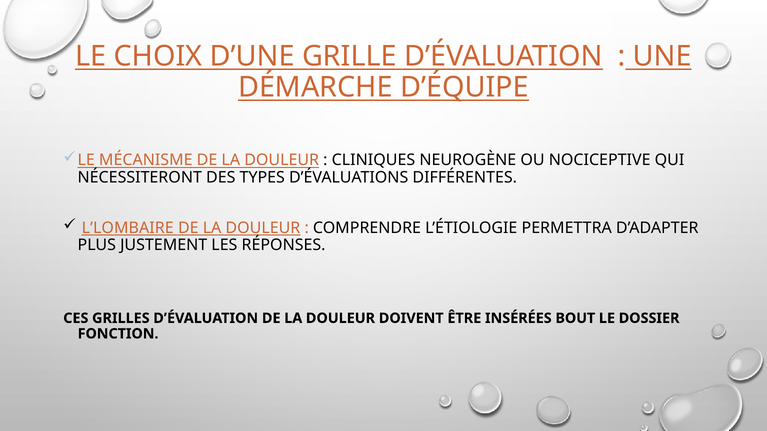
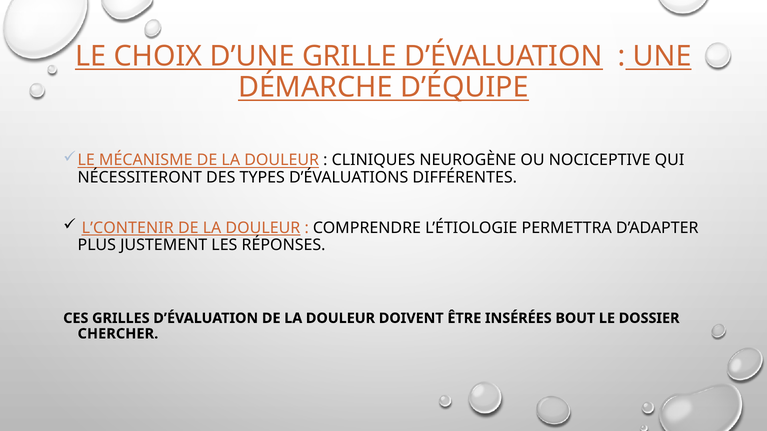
L’LOMBAIRE: L’LOMBAIRE -> L’CONTENIR (128, 228)
FONCTION: FONCTION -> CHERCHER (118, 334)
